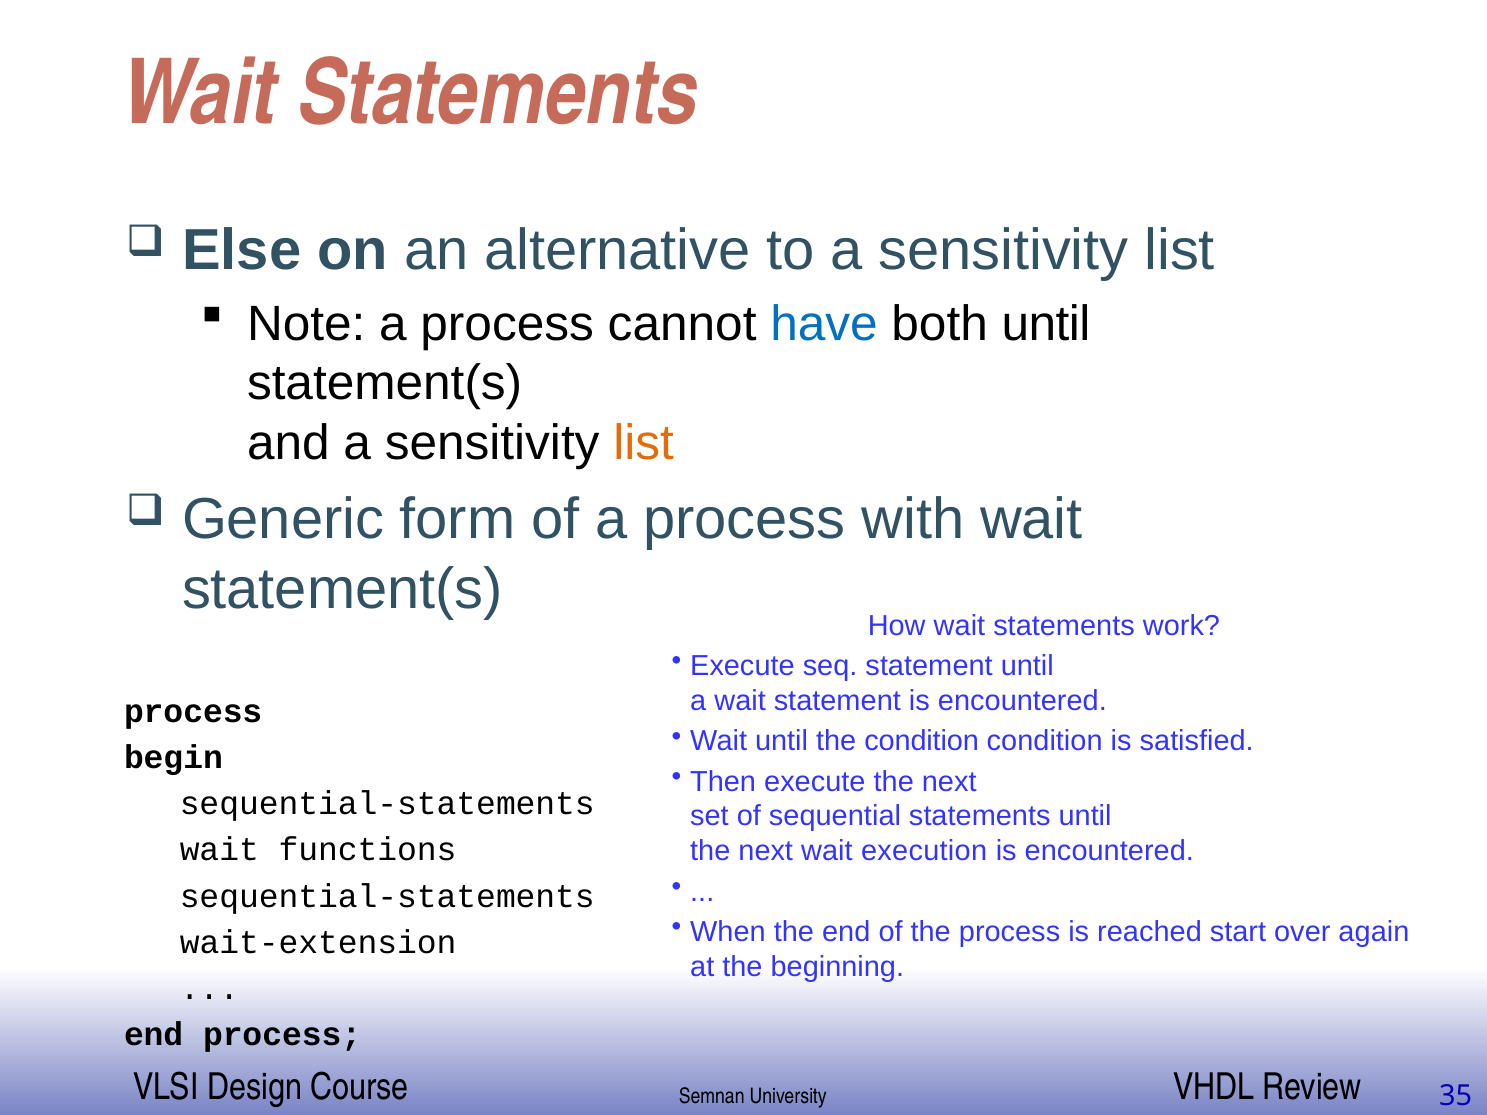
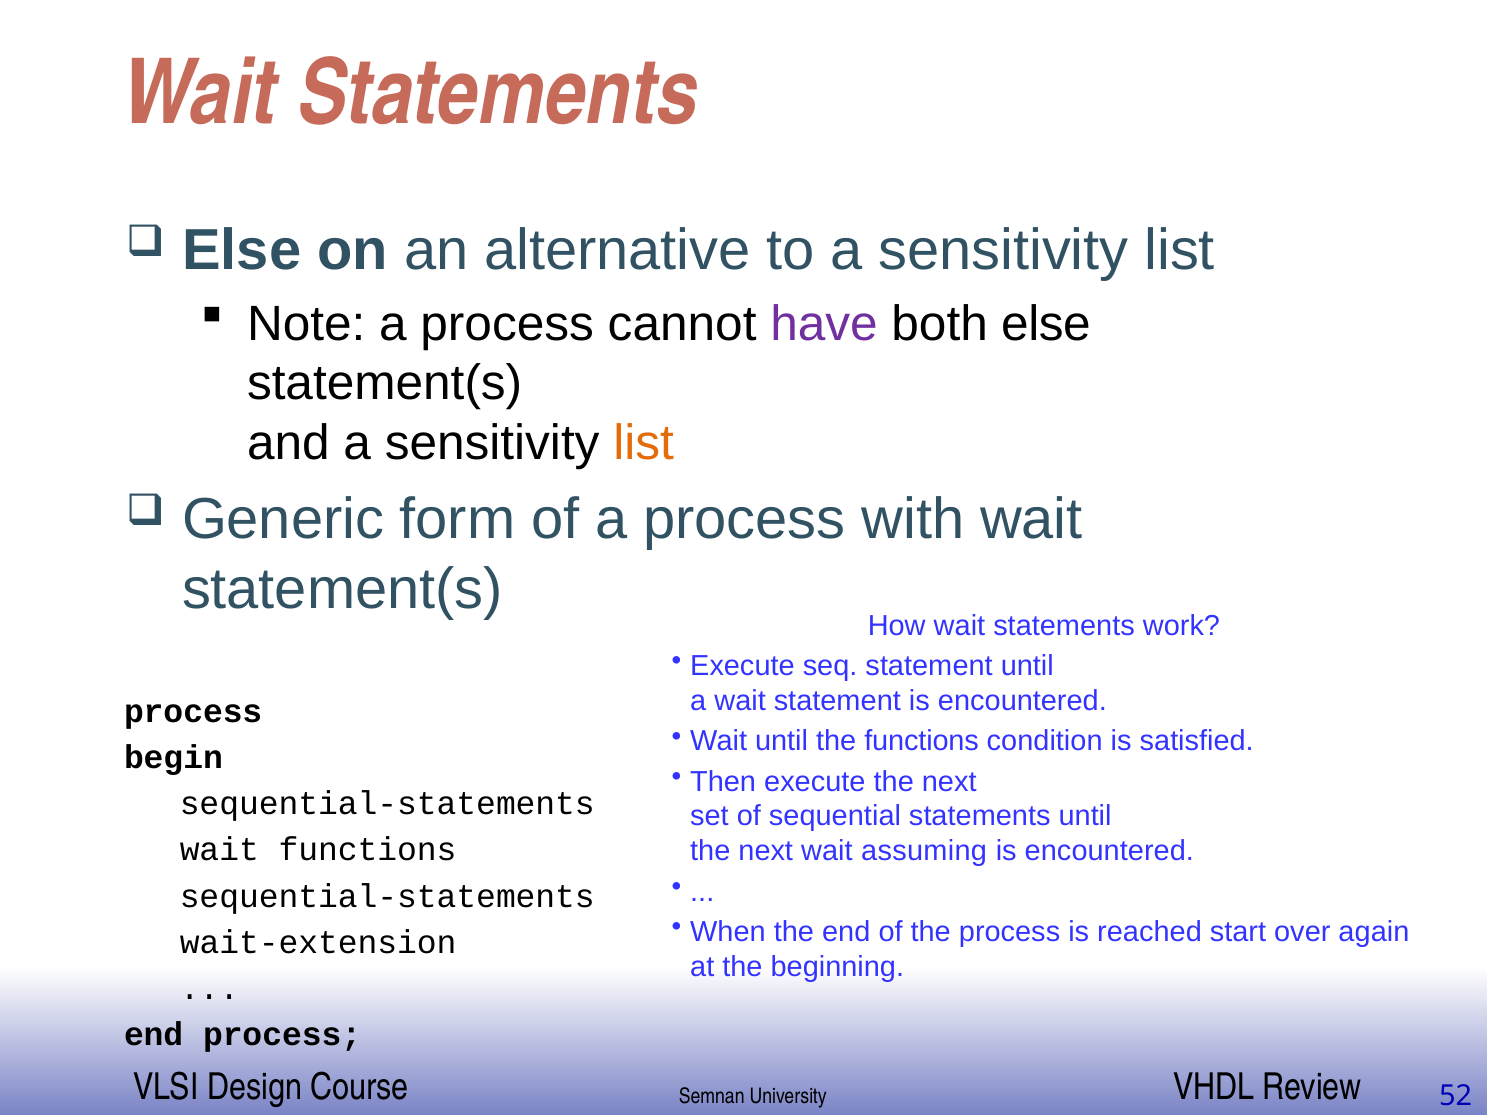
have colour: blue -> purple (824, 324)
both until: until -> else (1046, 324)
the condition: condition -> functions (922, 741)
execution: execution -> assuming (924, 851)
35: 35 -> 52 (1456, 1096)
